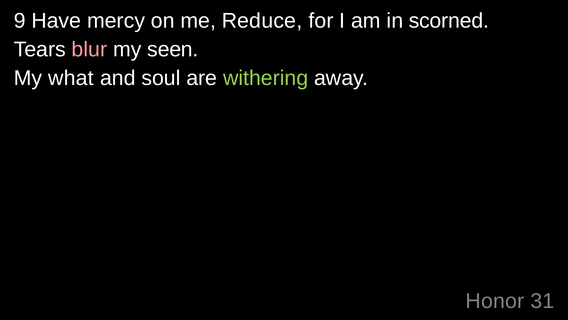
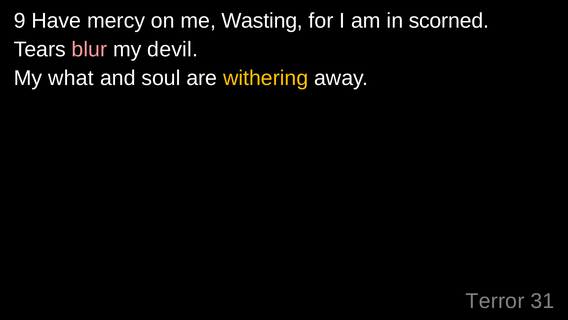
Reduce: Reduce -> Wasting (262, 21)
seen: seen -> devil (173, 49)
withering colour: light green -> yellow (266, 78)
Honor: Honor -> Terror (495, 301)
